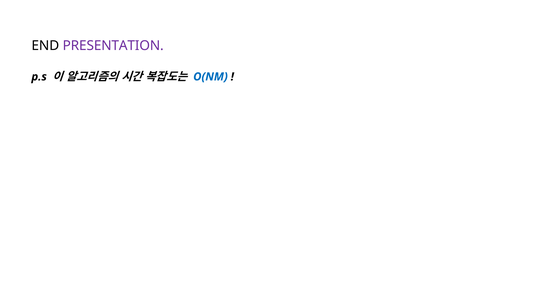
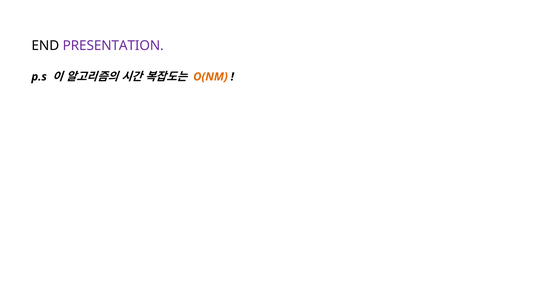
O(NM colour: blue -> orange (210, 77)
